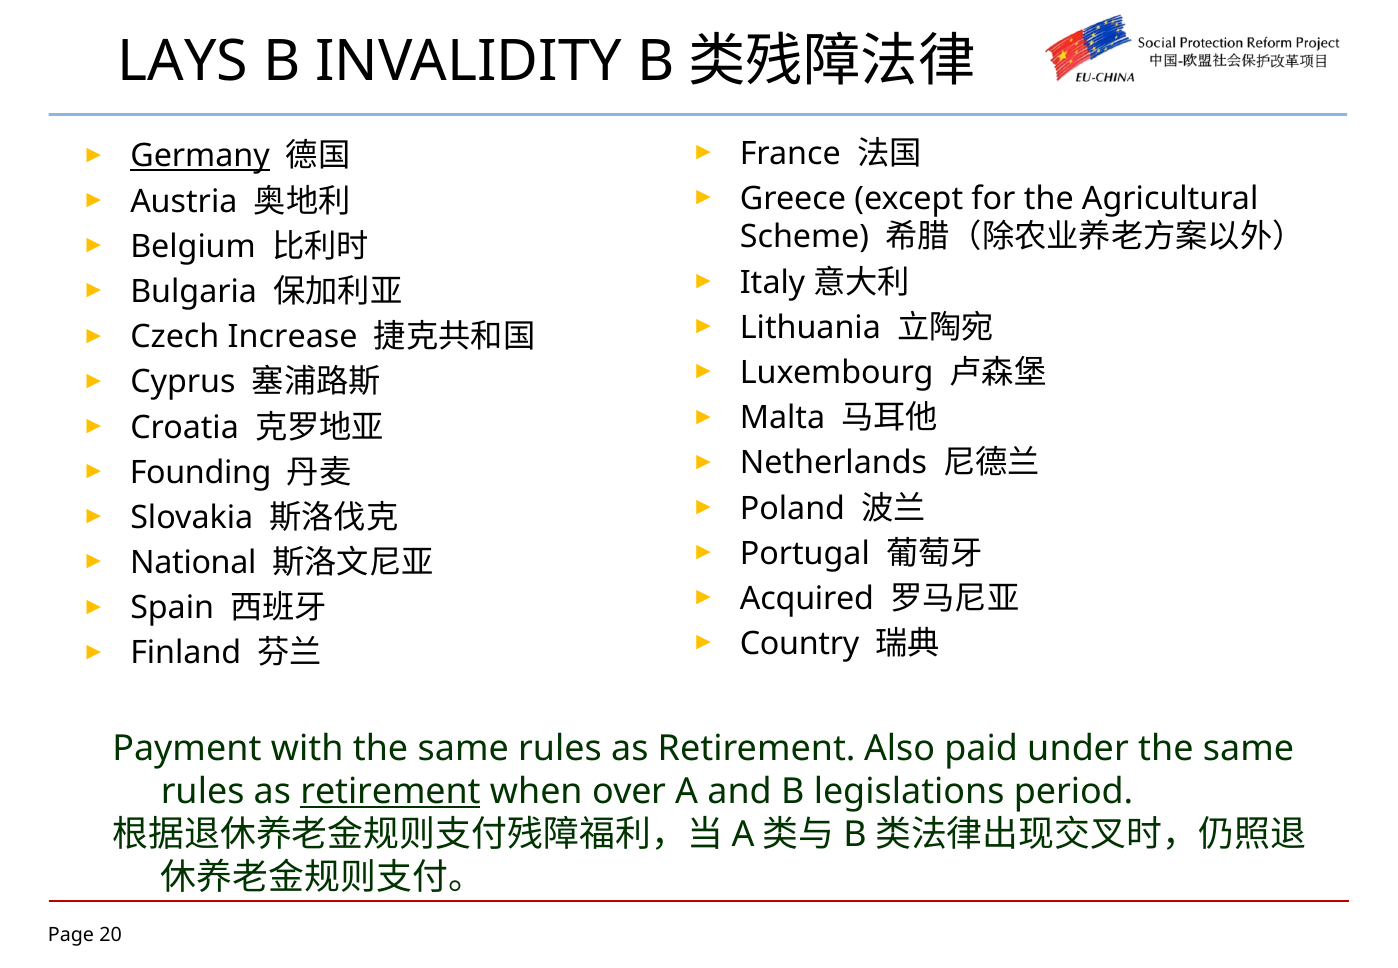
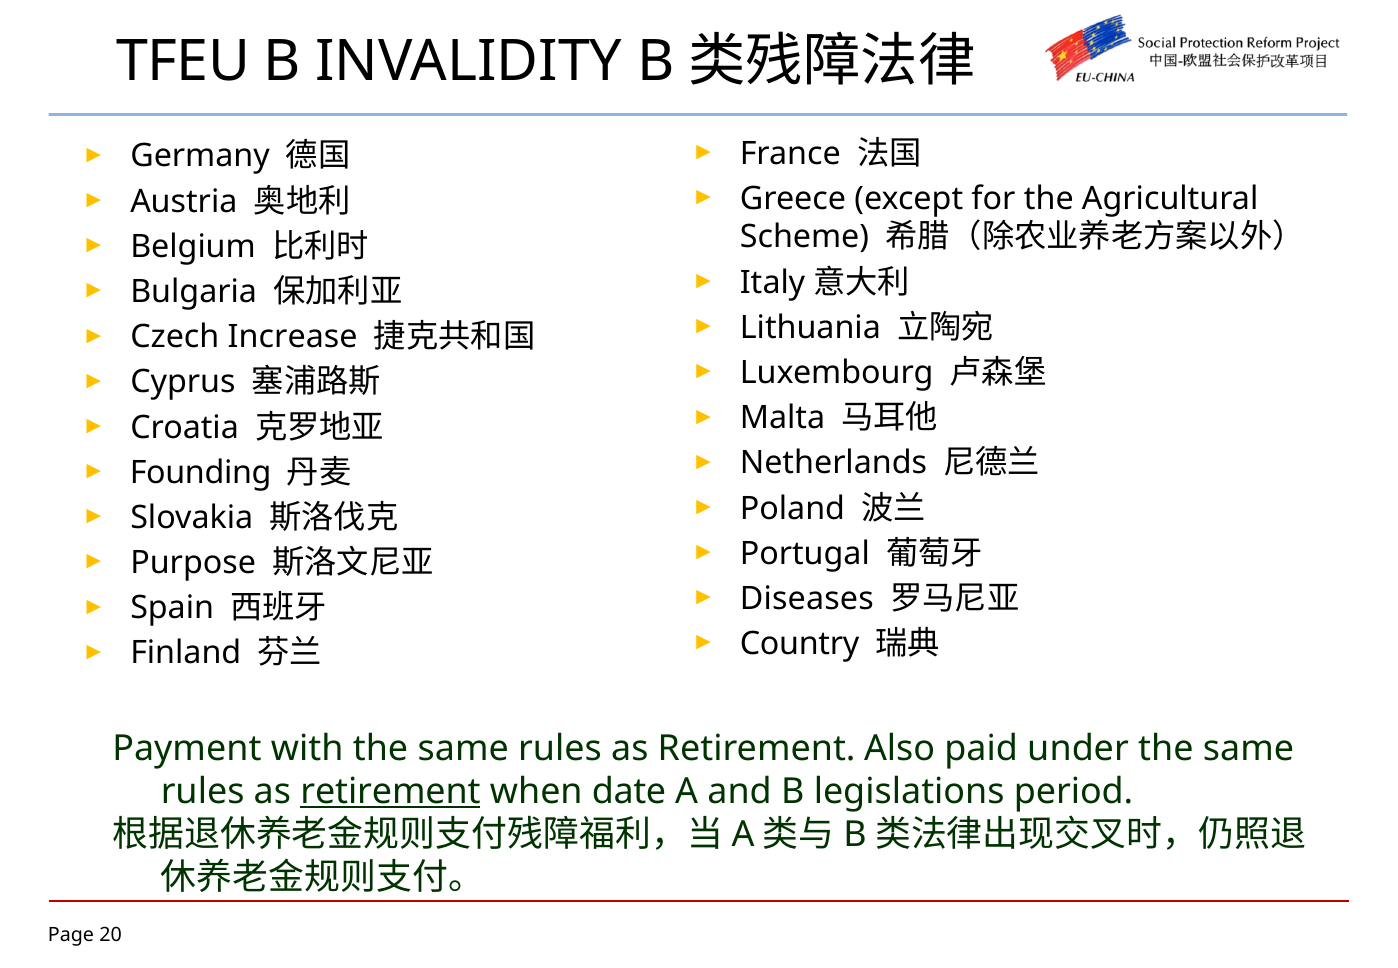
LAYS: LAYS -> TFEU (183, 61)
Germany underline: present -> none (200, 156)
National: National -> Purpose (193, 563)
Acquired: Acquired -> Diseases (807, 599)
over: over -> date (629, 791)
